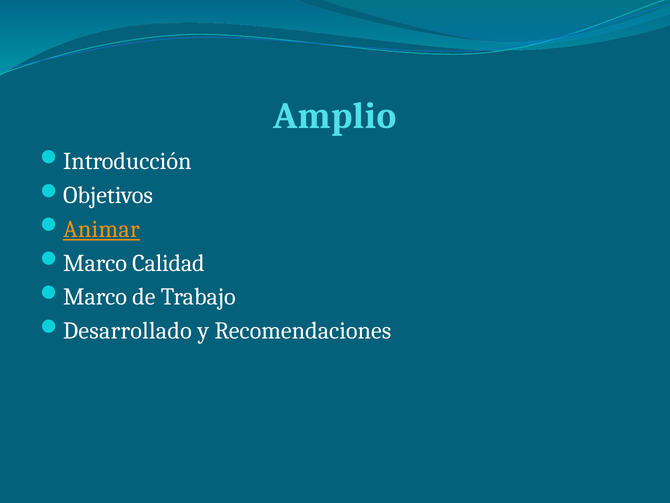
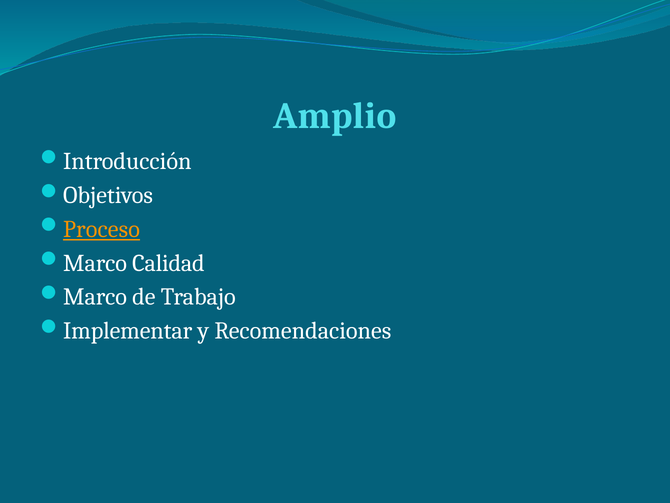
Animar: Animar -> Proceso (101, 229)
Desarrollado: Desarrollado -> Implementar (128, 331)
